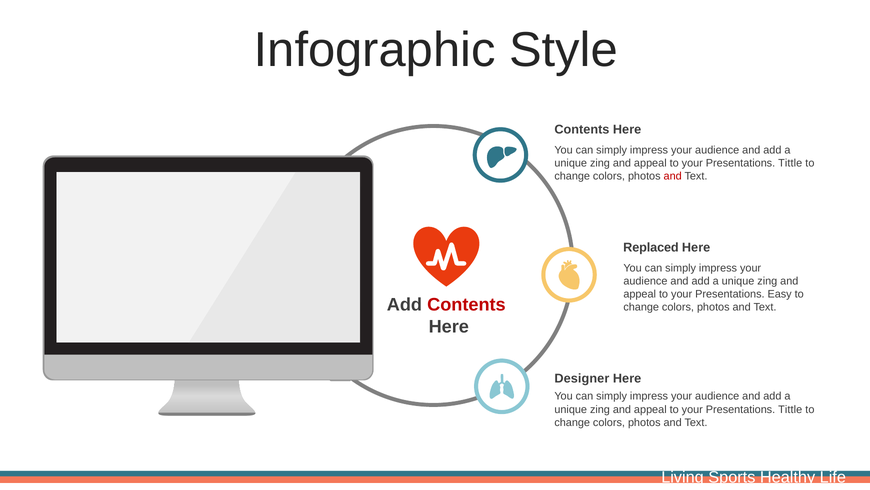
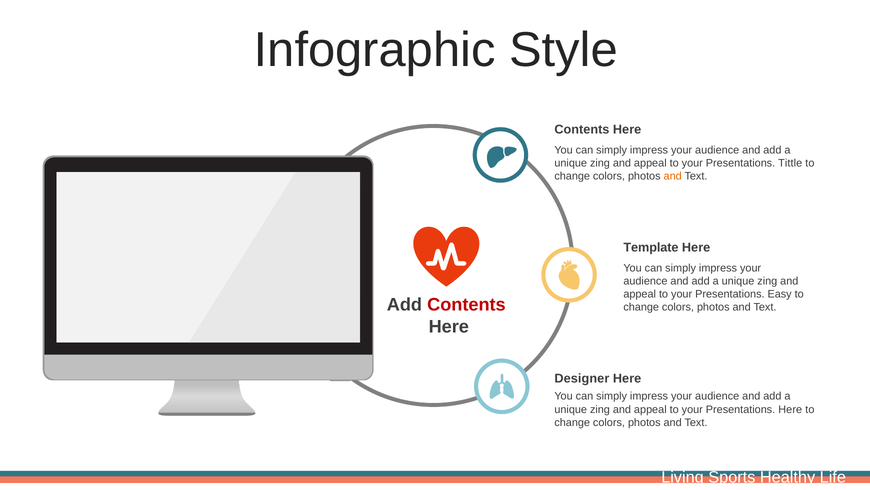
and colour: red -> orange (673, 176)
Replaced: Replaced -> Template (651, 247)
Tittle: Tittle -> Here (790, 409)
